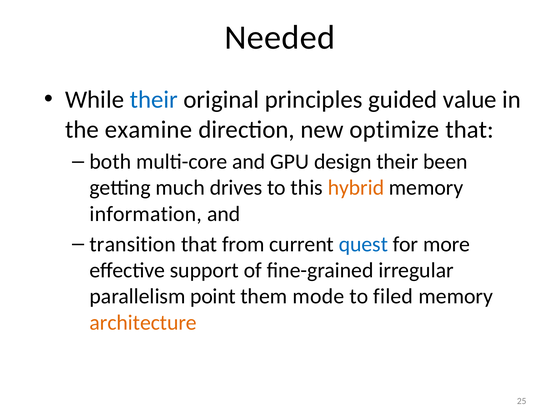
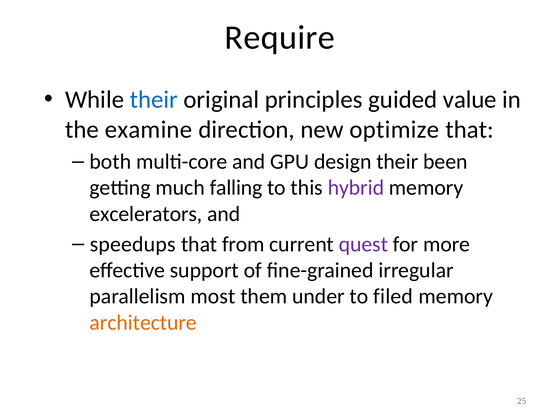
Needed: Needed -> Require (280, 37)
drives: drives -> falling (236, 188)
hybrid colour: orange -> purple (356, 188)
information: information -> excelerators (146, 214)
transition: transition -> speedups (133, 244)
quest colour: blue -> purple (363, 244)
point: point -> most (213, 296)
mode: mode -> under (318, 296)
